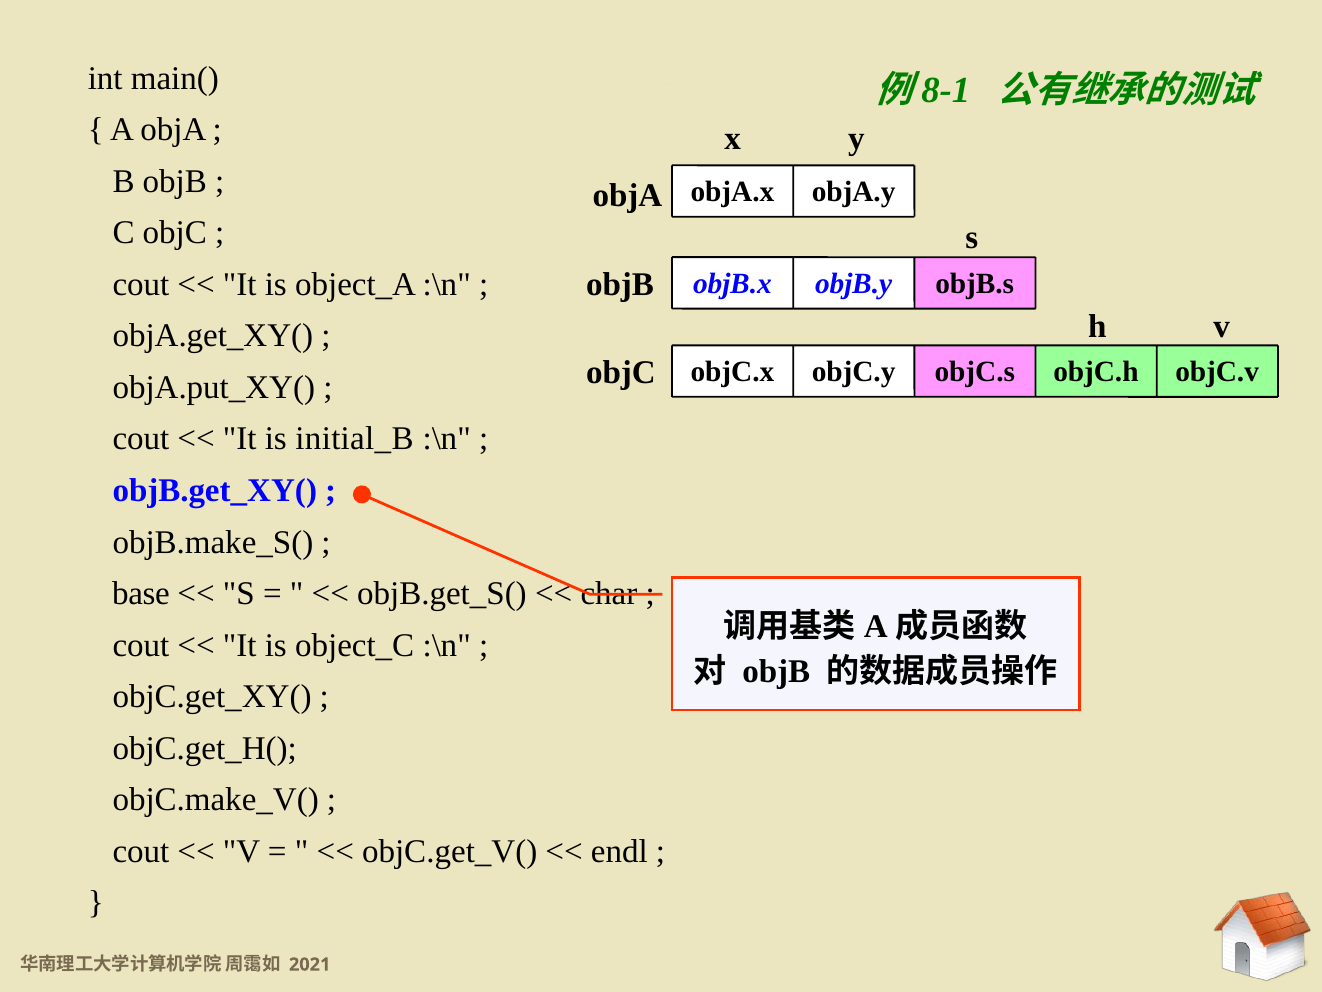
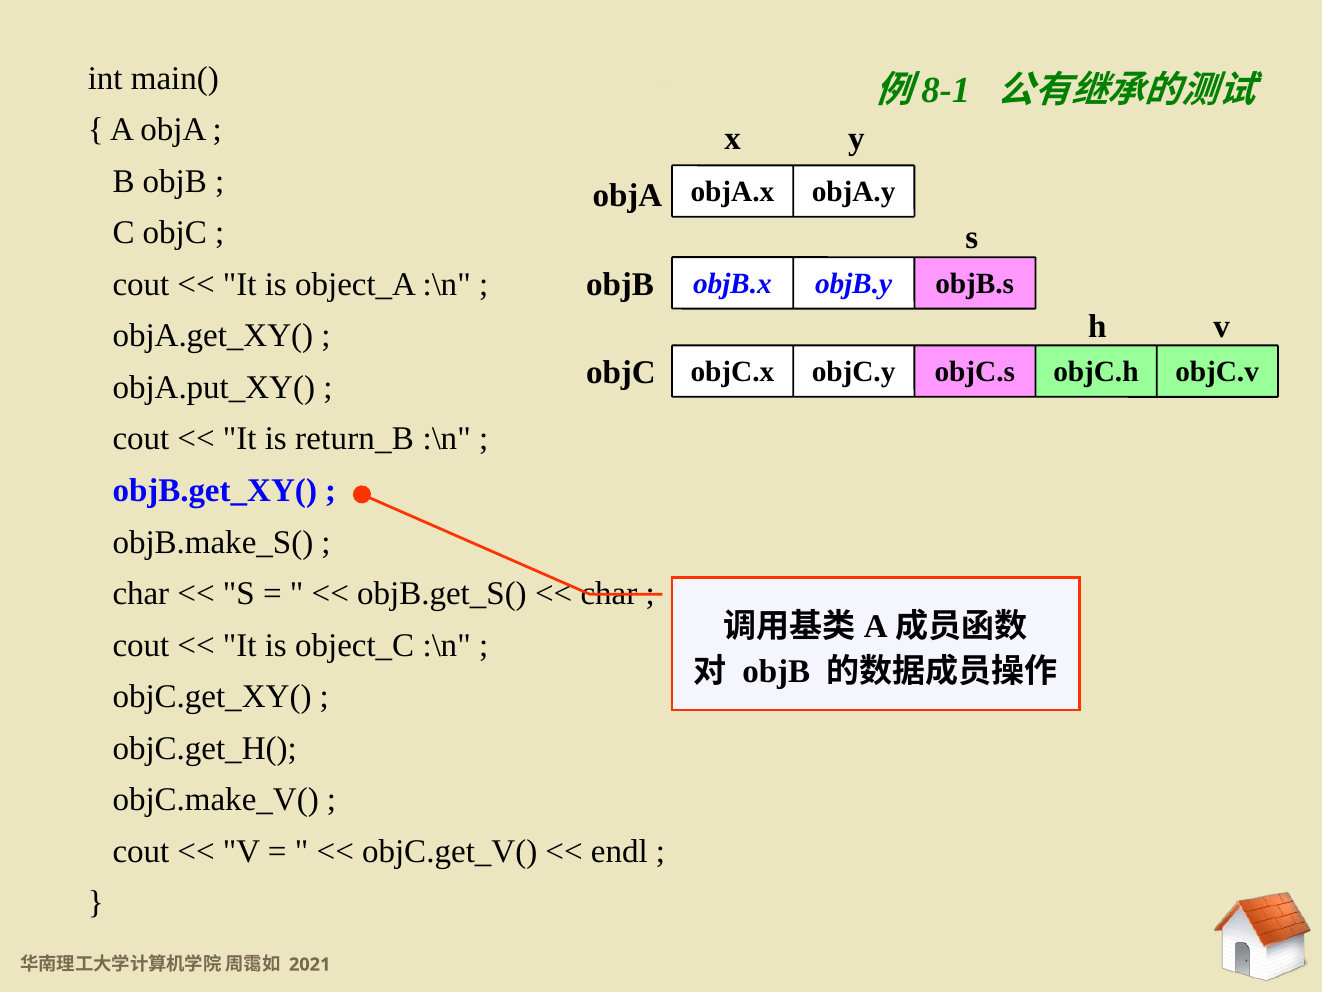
initial_B: initial_B -> return_B (355, 439)
base: base -> char (141, 593)
